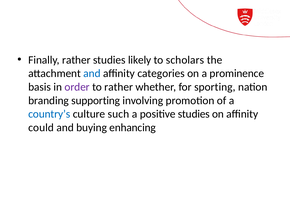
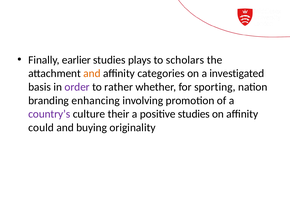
Finally rather: rather -> earlier (76, 60)
likely: likely -> plays (140, 60)
and colour: blue -> orange (92, 73)
prominence: prominence -> investigated (237, 73)
supporting: supporting -> enhancing (96, 100)
country’s colour: blue -> purple (49, 114)
such: such -> their (119, 114)
enhancing: enhancing -> originality (133, 127)
